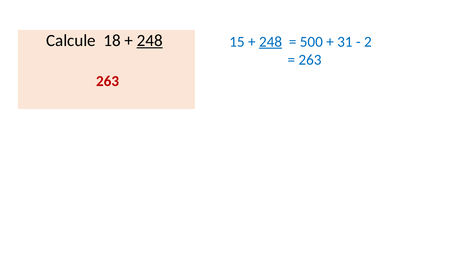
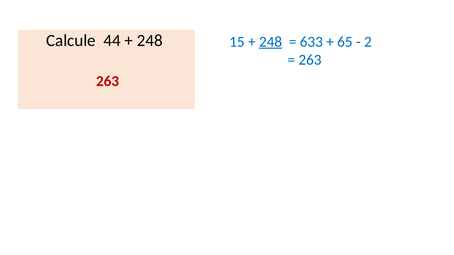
18: 18 -> 44 (112, 41)
248 underline: present -> none (150, 41)
500: 500 -> 633 (311, 42)
31: 31 -> 65 (345, 42)
